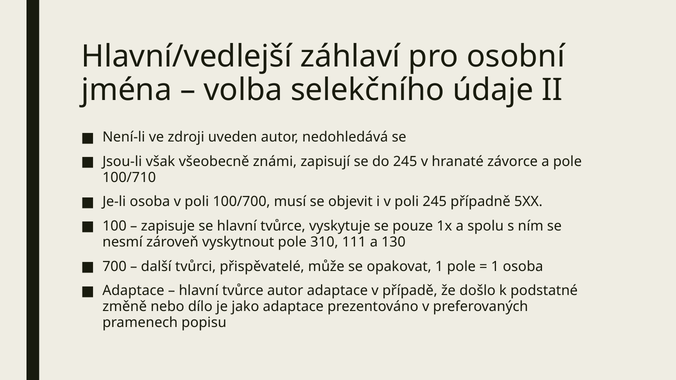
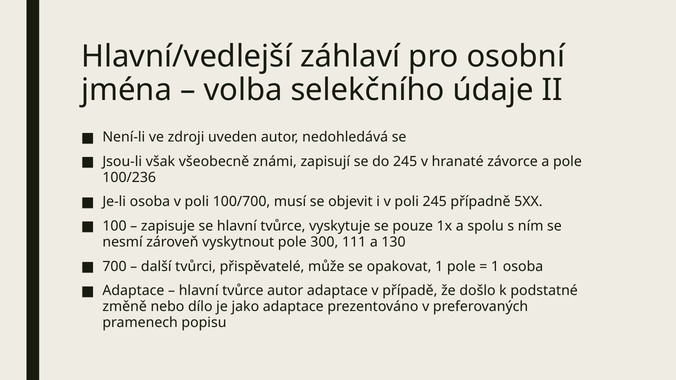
100/710: 100/710 -> 100/236 (129, 178)
310: 310 -> 300 (324, 242)
